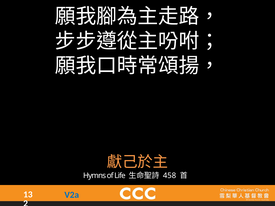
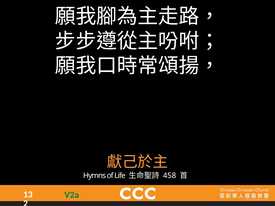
V2a colour: blue -> green (72, 195)
